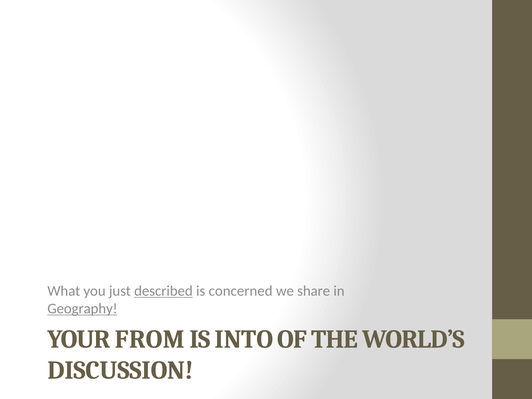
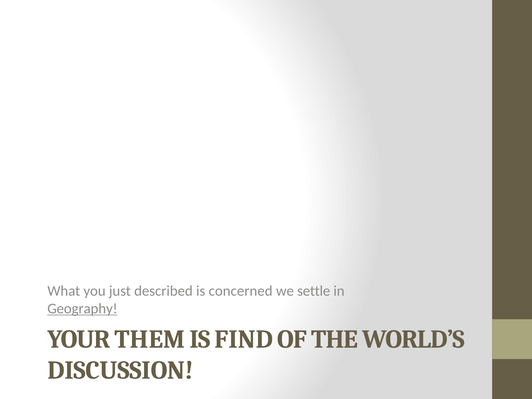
described underline: present -> none (163, 291)
share: share -> settle (314, 291)
FROM: FROM -> THEM (150, 339)
INTO: INTO -> FIND (244, 339)
